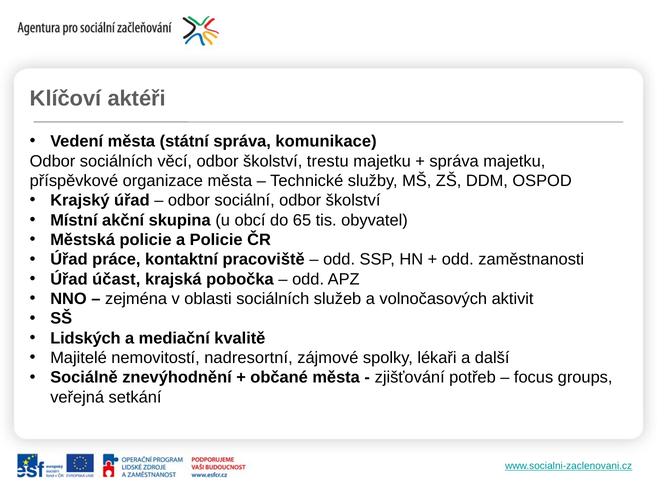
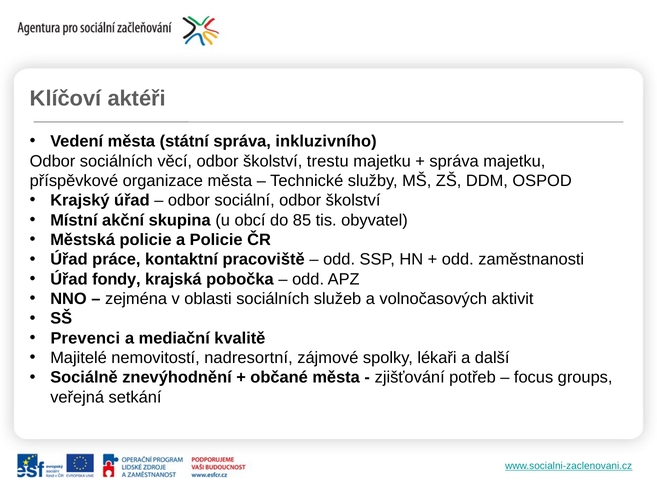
komunikace: komunikace -> inkluzivního (326, 142)
65: 65 -> 85 (302, 220)
účast: účast -> fondy (116, 280)
Lidských: Lidských -> Prevenci (85, 339)
